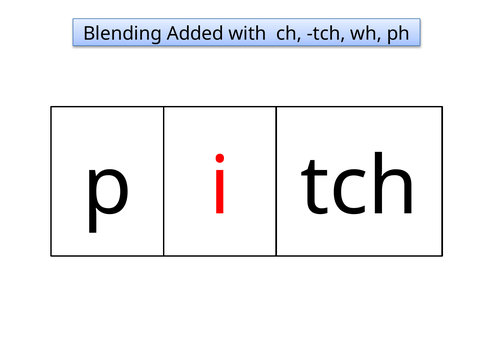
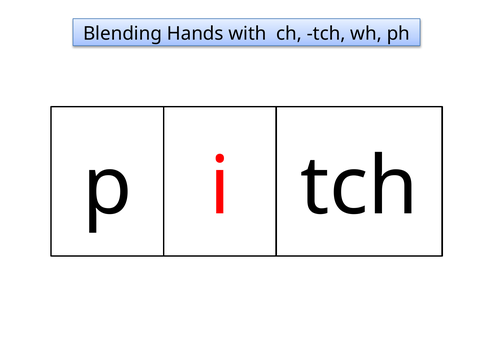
Added: Added -> Hands (195, 34)
